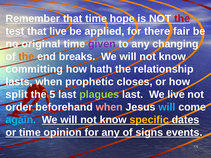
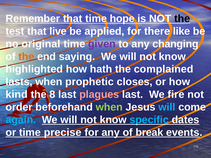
the colour: red -> black (182, 19)
fair: fair -> like (182, 31)
breaks: breaks -> saying (77, 57)
committing: committing -> highlighted (34, 69)
relationship: relationship -> complained (164, 69)
split: split -> kind (17, 95)
5: 5 -> 8 (52, 95)
plagues colour: light green -> pink (99, 95)
We live: live -> fire (176, 95)
when colour: pink -> light green (109, 107)
specific colour: yellow -> light blue (149, 120)
opinion: opinion -> precise (63, 133)
signs: signs -> break (149, 133)
